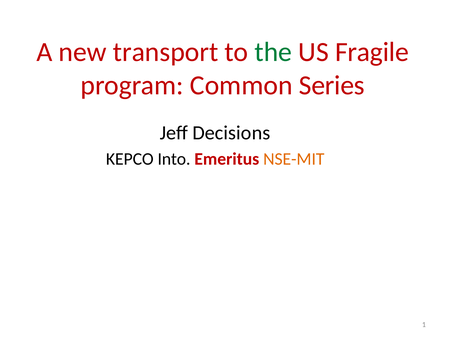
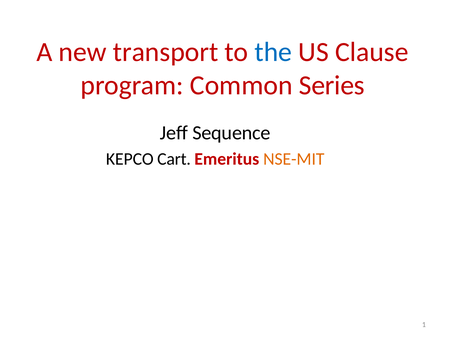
the colour: green -> blue (273, 52)
Fragile: Fragile -> Clause (372, 52)
Decisions: Decisions -> Sequence (231, 133)
Into: Into -> Cart (174, 159)
